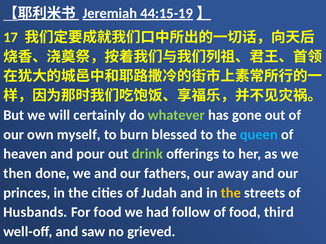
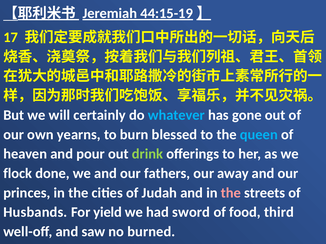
whatever colour: light green -> light blue (176, 115)
myself: myself -> yearns (79, 135)
then: then -> flock (18, 174)
the colour: yellow -> pink (231, 193)
For food: food -> yield (108, 213)
follow: follow -> sword (191, 213)
grieved: grieved -> burned (151, 232)
